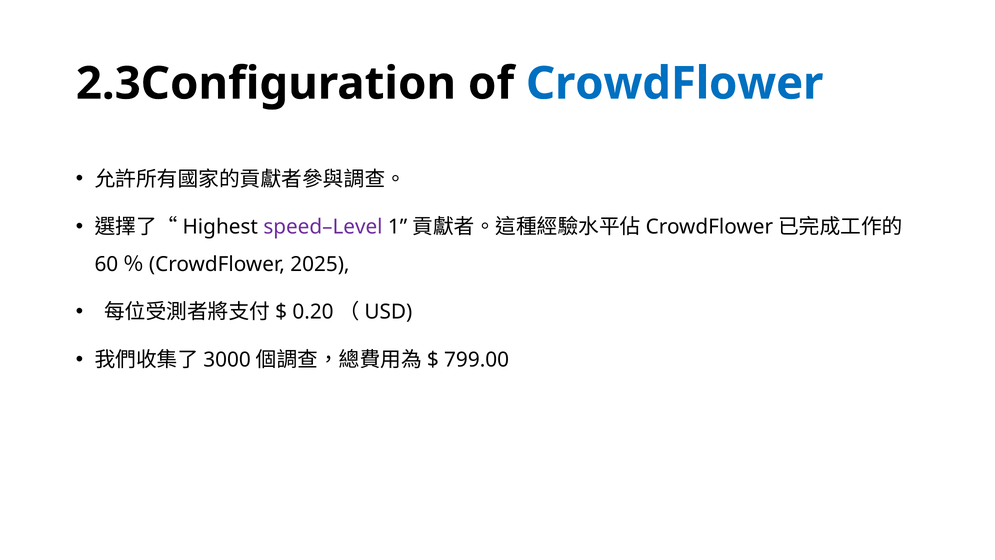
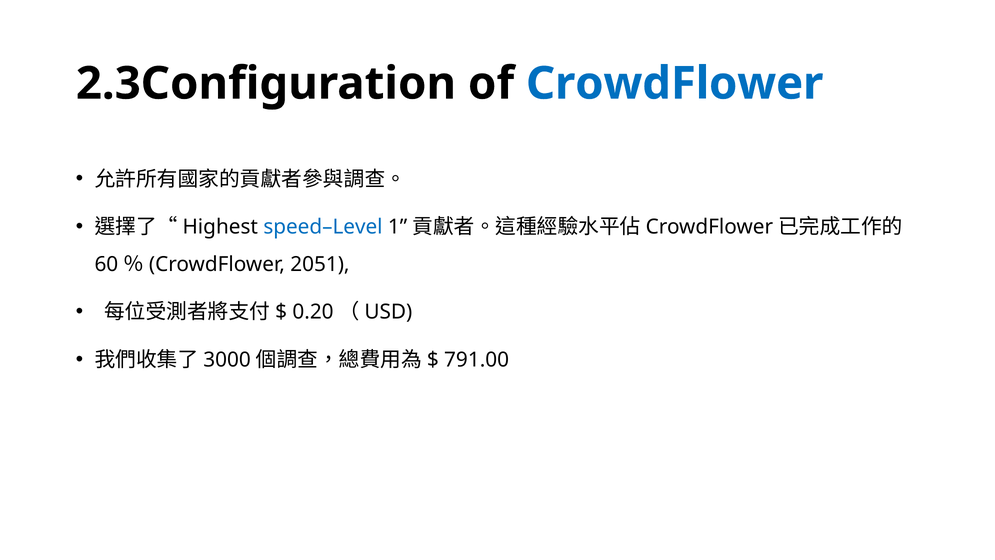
speed–Level colour: purple -> blue (323, 227)
2025: 2025 -> 2051 (320, 264)
799.00: 799.00 -> 791.00 (477, 360)
